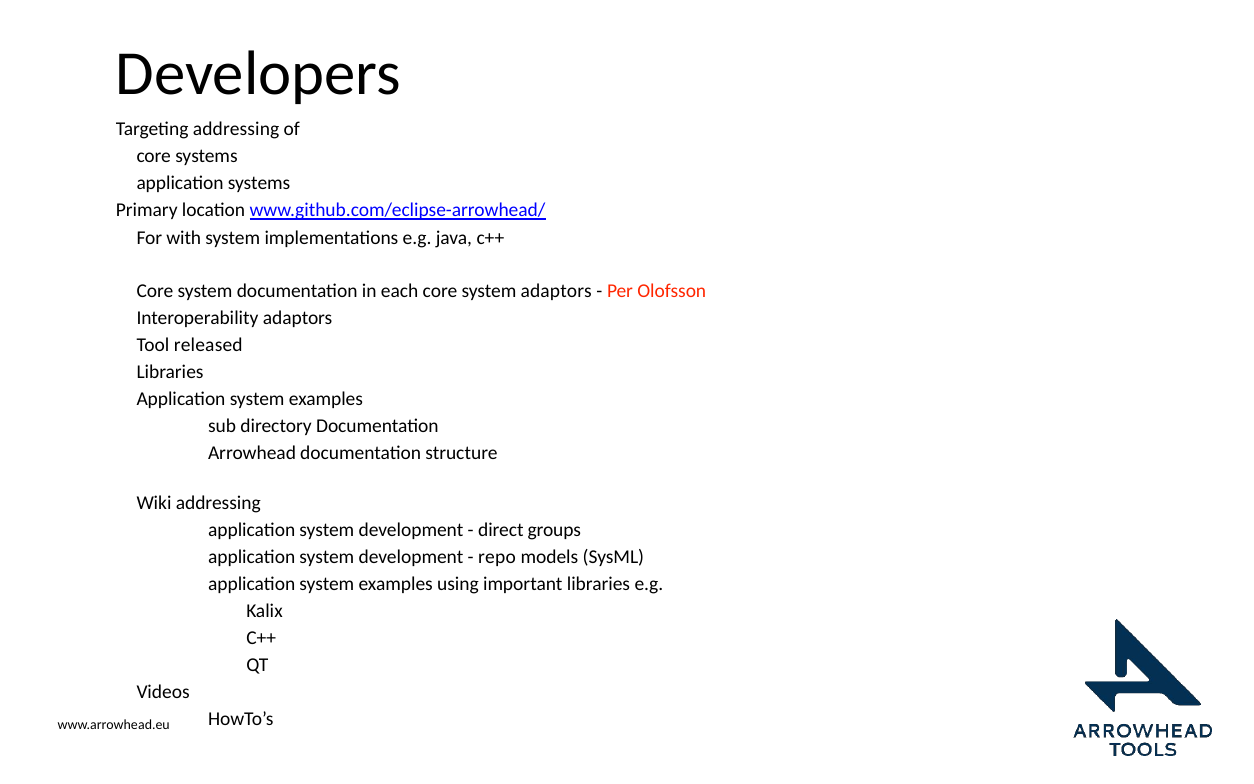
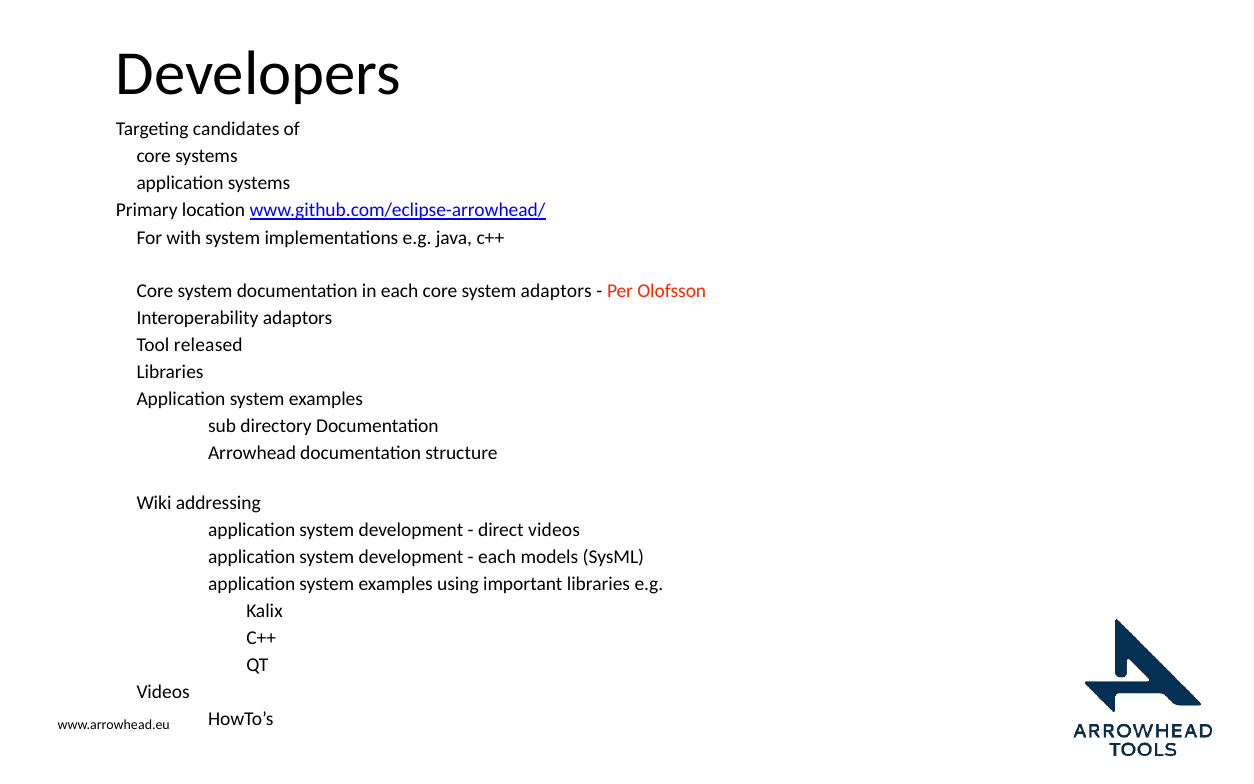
Targeting addressing: addressing -> candidates (236, 129)
direct groups: groups -> videos (554, 530)
repo: repo -> each (497, 557)
